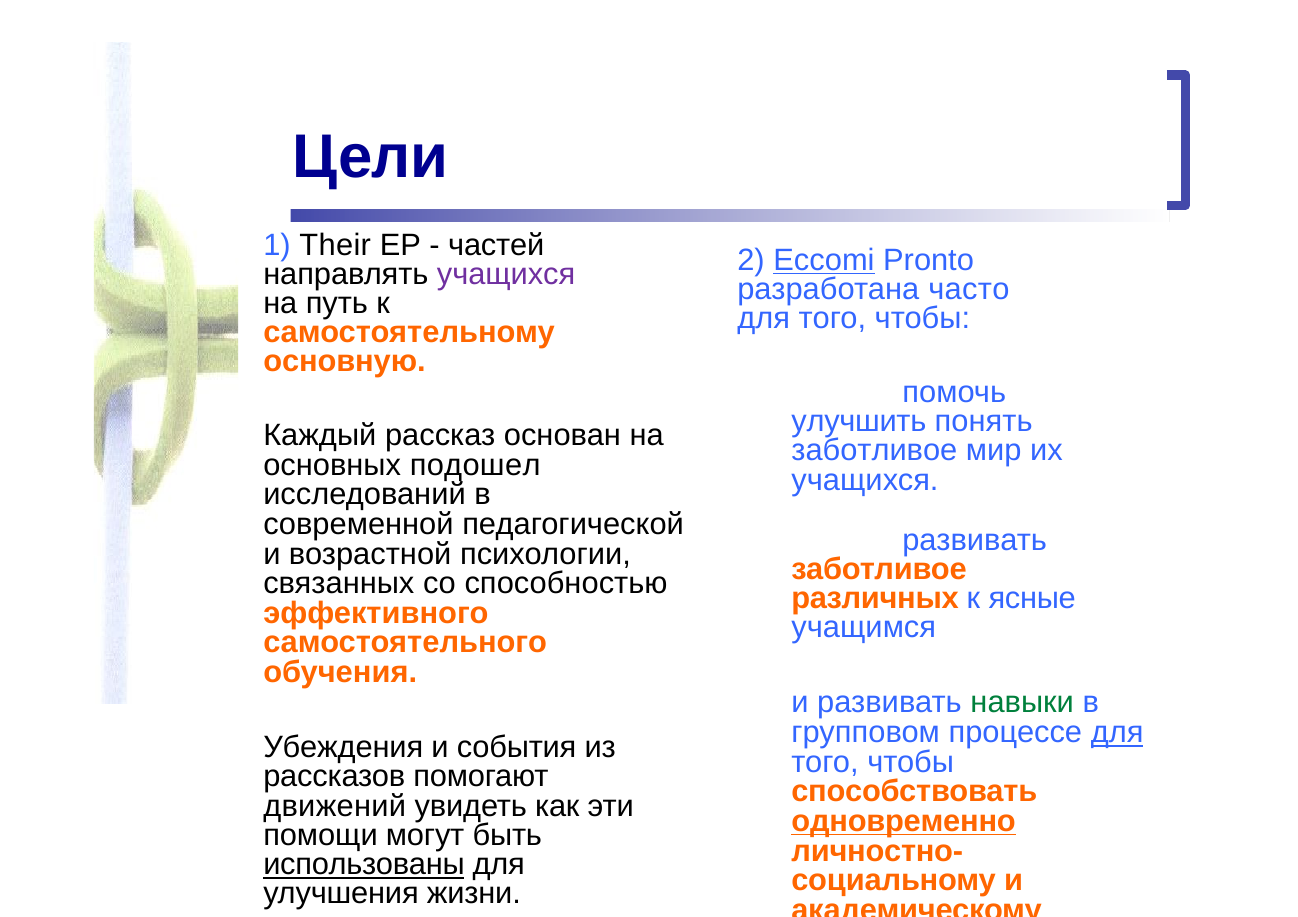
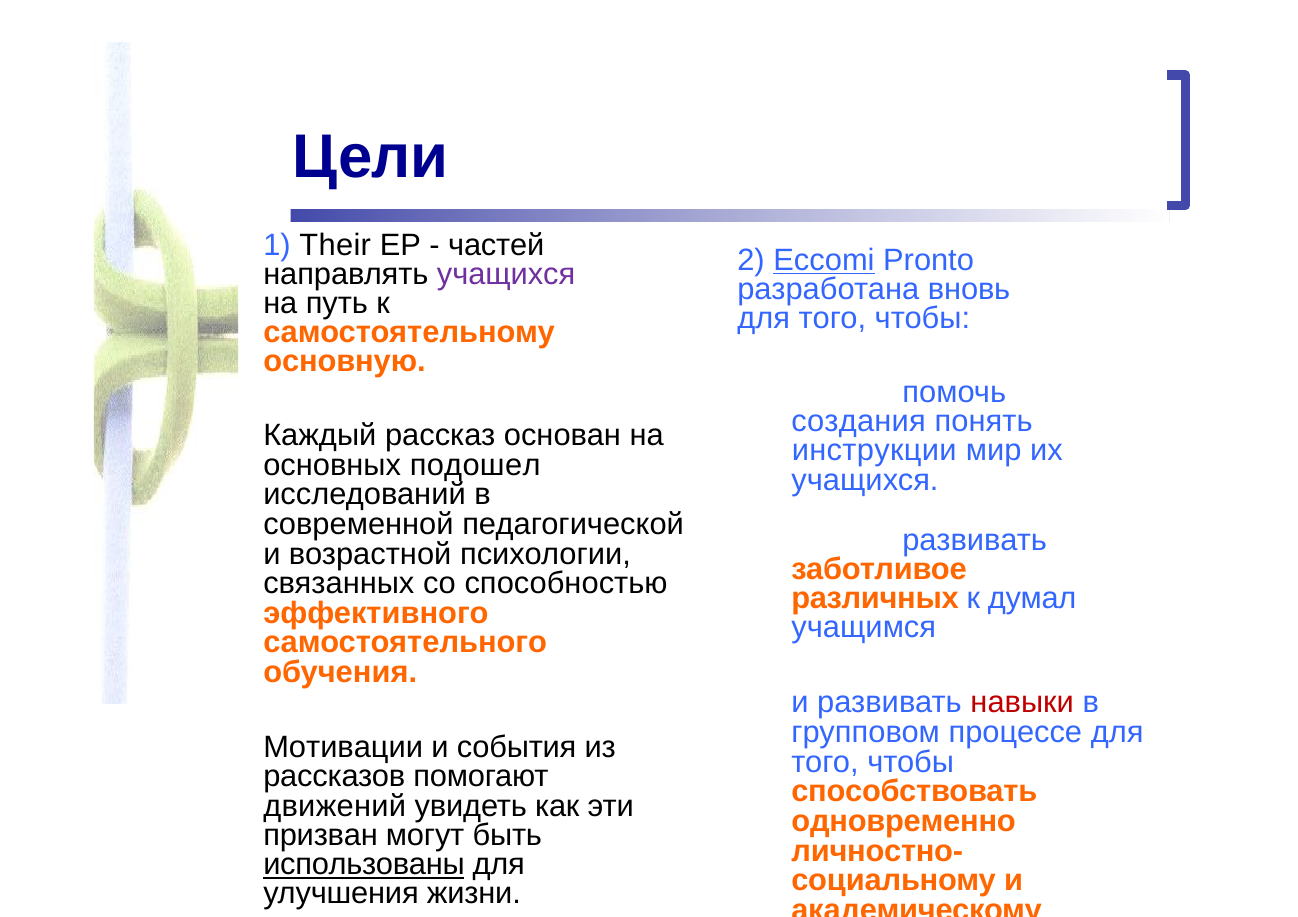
часто: часто -> вновь (969, 290)
улучшить: улучшить -> создания (859, 422)
заботливое: заботливое -> инструкции (874, 451)
ясные: ясные -> думал (1032, 599)
навыки colour: green -> red (1022, 703)
для underline: present -> none (1117, 733)
Убеждения: Убеждения -> Мотивации (343, 748)
одновременно underline: present -> none (904, 821)
помощи: помощи -> призван (321, 835)
